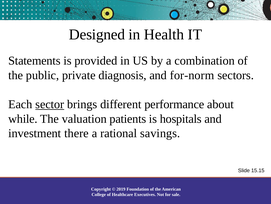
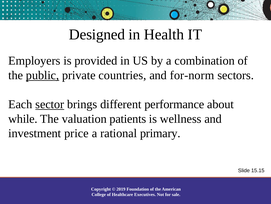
Statements: Statements -> Employers (34, 61)
public underline: none -> present (43, 75)
diagnosis: diagnosis -> countries (122, 75)
hospitals: hospitals -> wellness (181, 118)
there: there -> price (76, 133)
savings: savings -> primary (160, 133)
